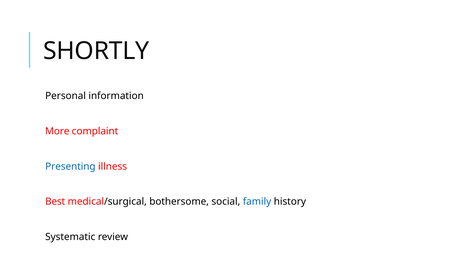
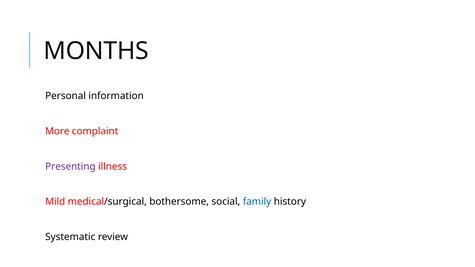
SHORTLY: SHORTLY -> MONTHS (96, 51)
Presenting colour: blue -> purple (70, 167)
Best: Best -> Mild (55, 202)
